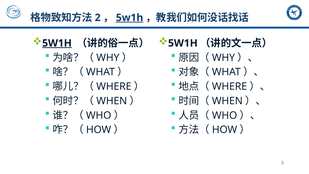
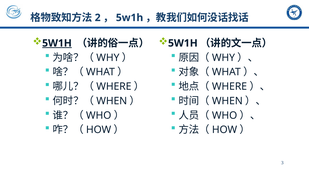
5w1h underline: present -> none (130, 18)
